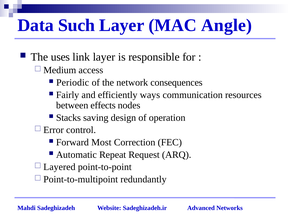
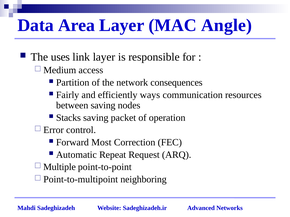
Such: Such -> Area (76, 25)
Periodic: Periodic -> Partition (73, 83)
between effects: effects -> saving (103, 106)
design: design -> packet (123, 118)
Layered: Layered -> Multiple (60, 167)
redundantly: redundantly -> neighboring (144, 180)
